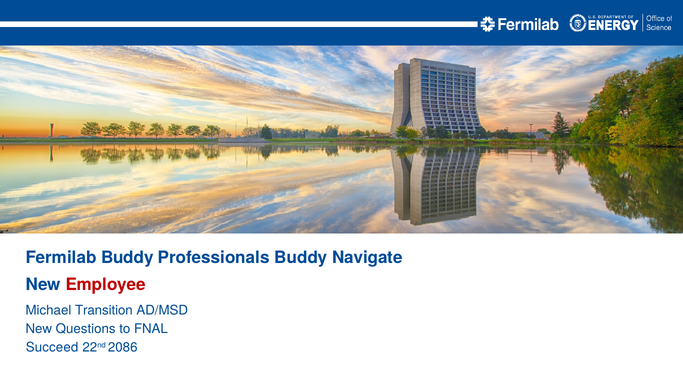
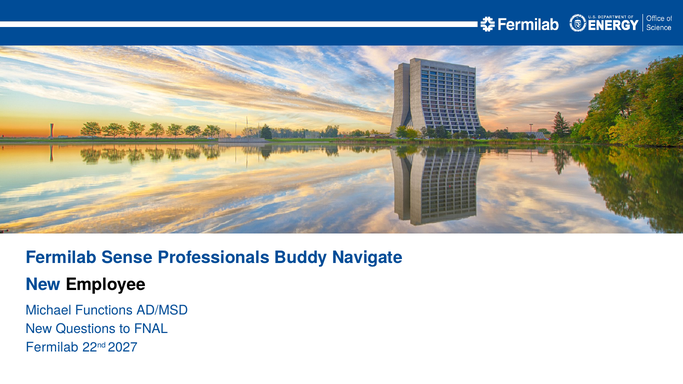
Fermilab Buddy: Buddy -> Sense (127, 258)
Employee colour: red -> black (106, 285)
Transition: Transition -> Functions (104, 310)
Succeed: Succeed -> Fermilab (52, 348)
2086: 2086 -> 2027 (123, 348)
